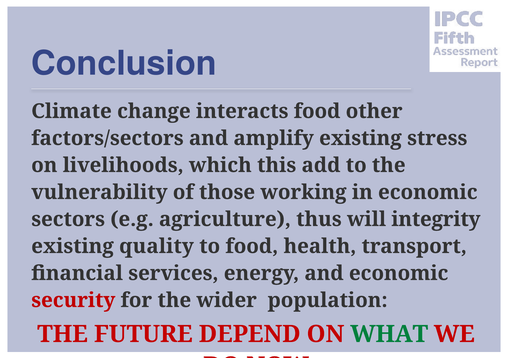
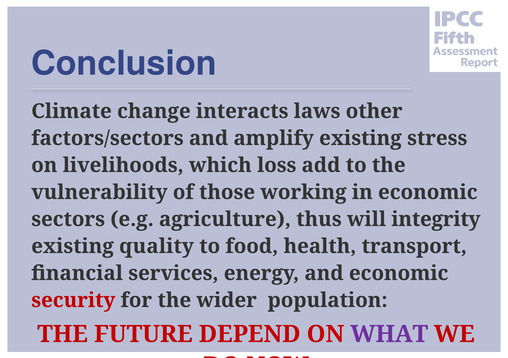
interacts food: food -> laws (317, 111)
this: this -> loss (277, 165)
WHAT colour: green -> purple (389, 334)
